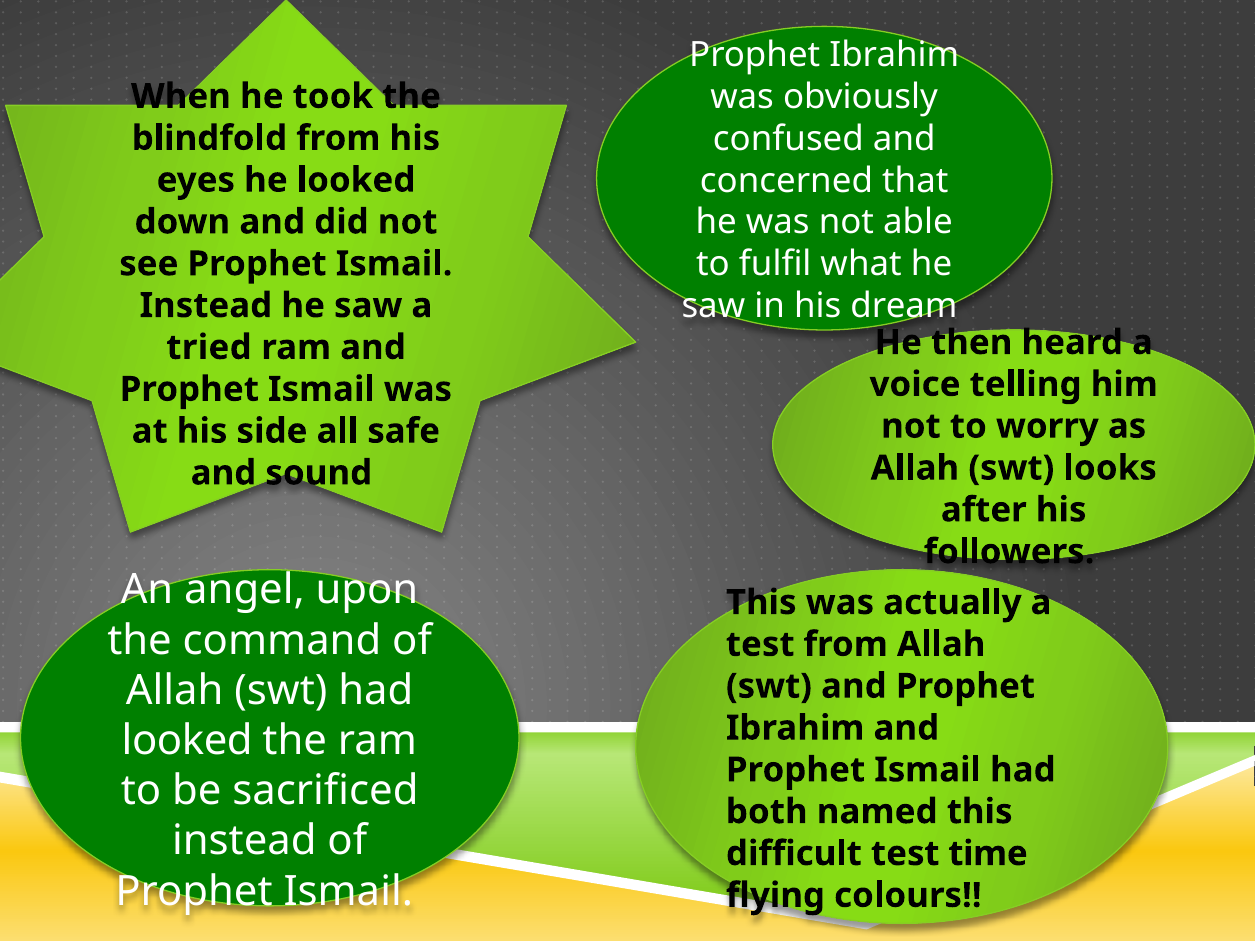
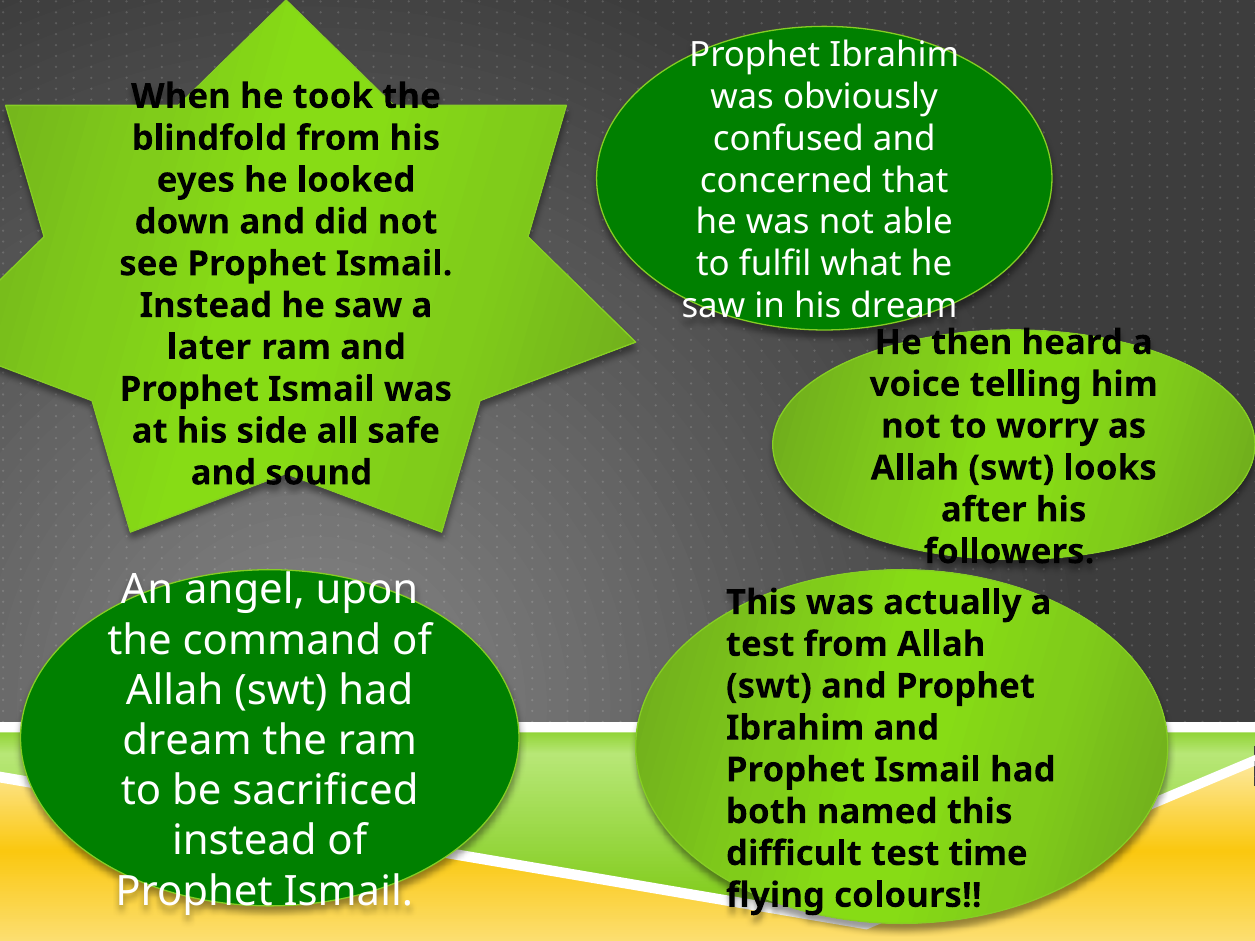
tried: tried -> later (209, 348)
looked: looked -> dream (187, 741)
